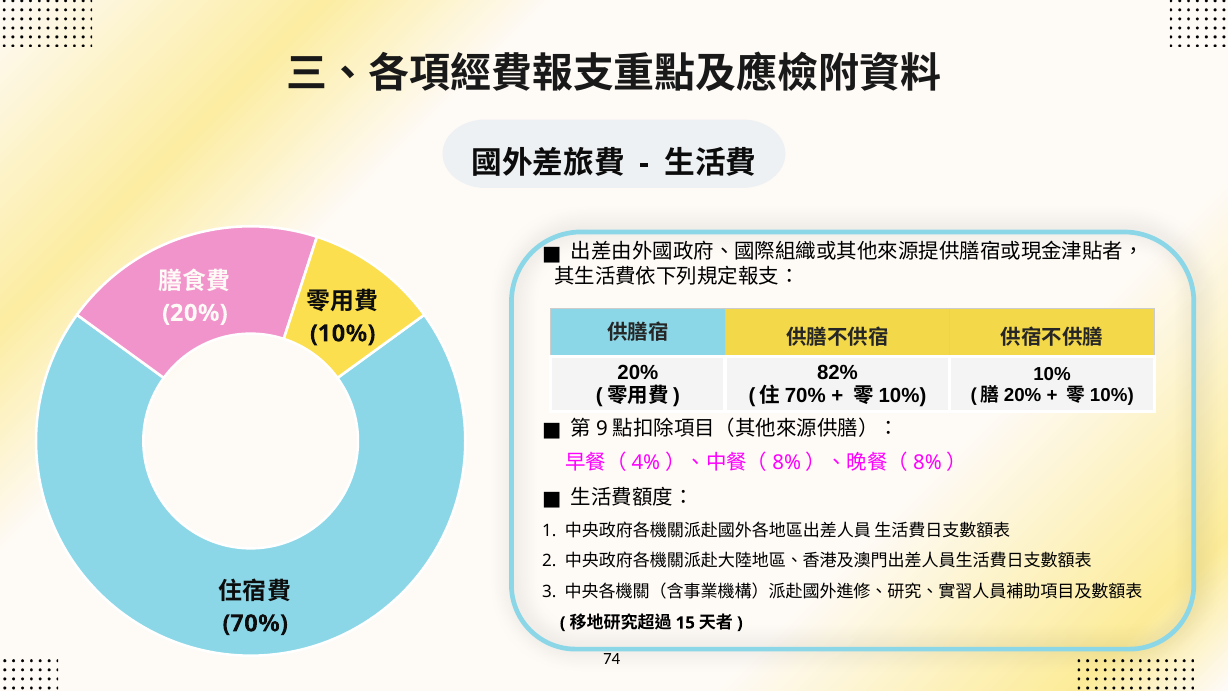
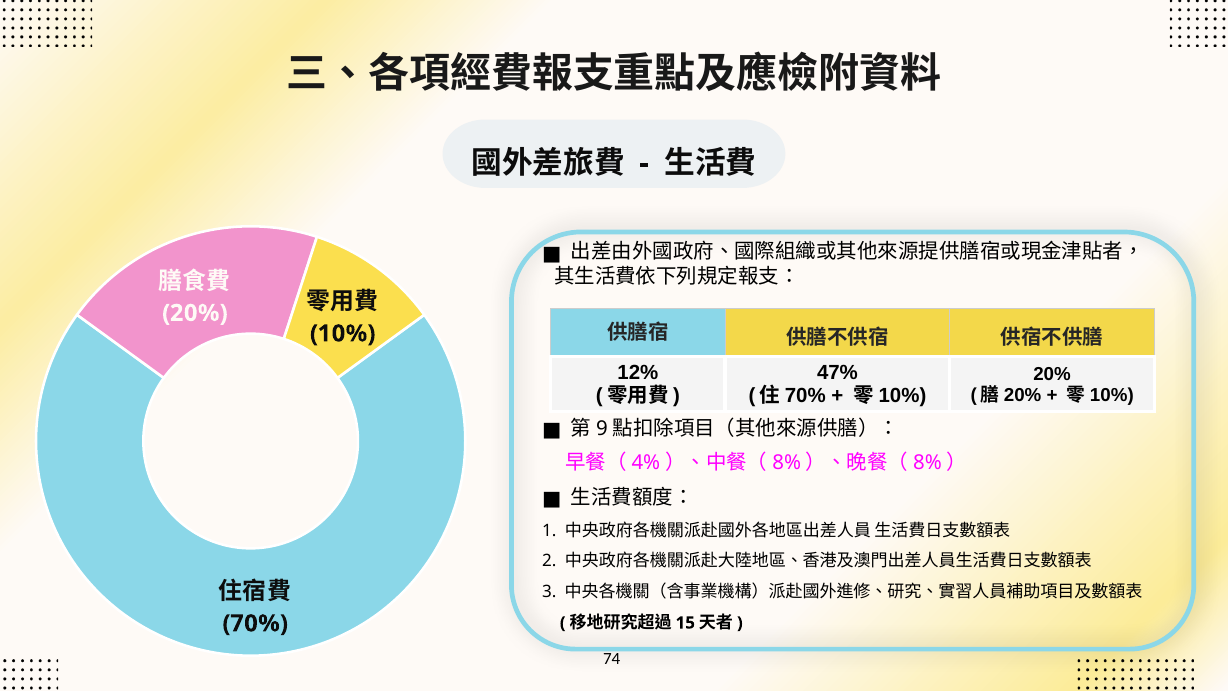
20%: 20% -> 12% (638, 373)
82%: 82% -> 47% (837, 373)
10%: 10% -> 20% (1052, 374)
